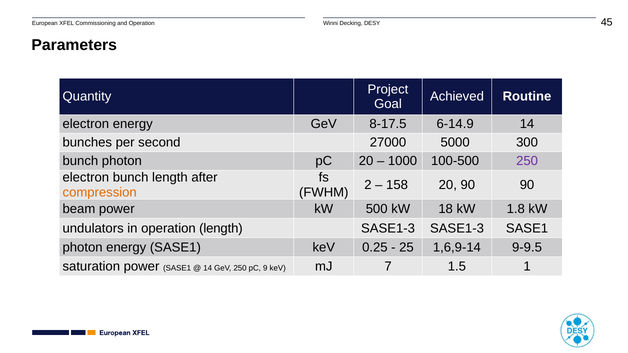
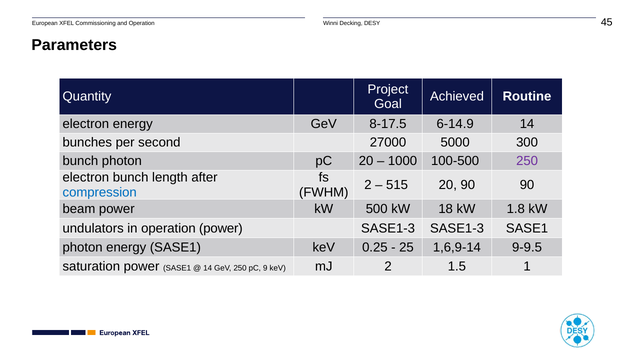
158: 158 -> 515 (397, 185)
compression colour: orange -> blue (100, 192)
operation length: length -> power (221, 228)
mJ 7: 7 -> 2 (388, 267)
